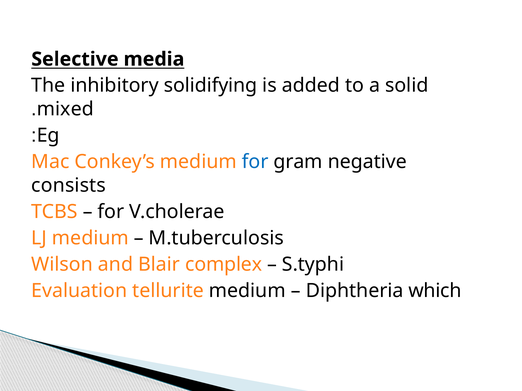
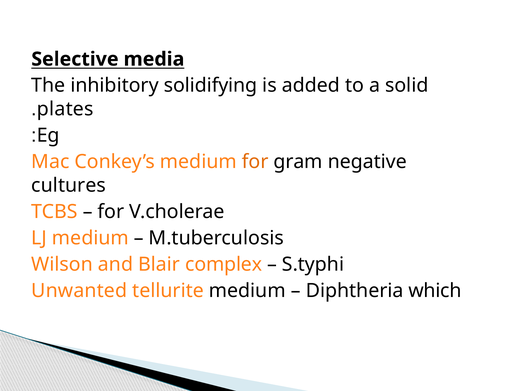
mixed: mixed -> plates (65, 109)
for colour: blue -> orange (255, 162)
consists: consists -> cultures (69, 185)
Evaluation: Evaluation -> Unwanted (79, 291)
